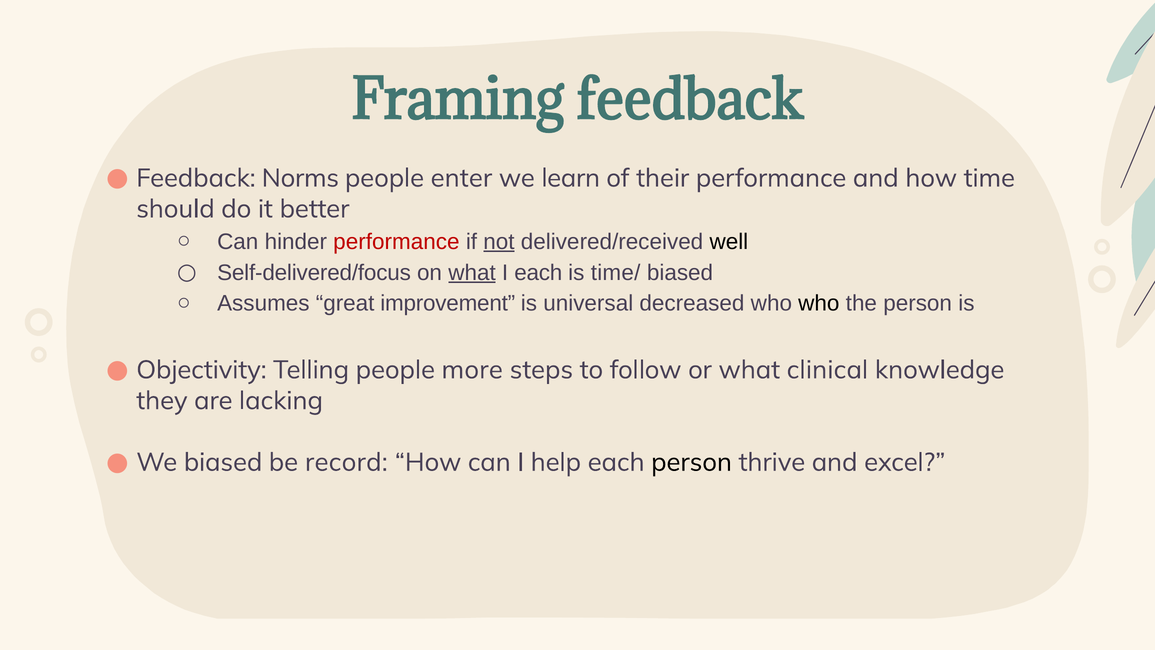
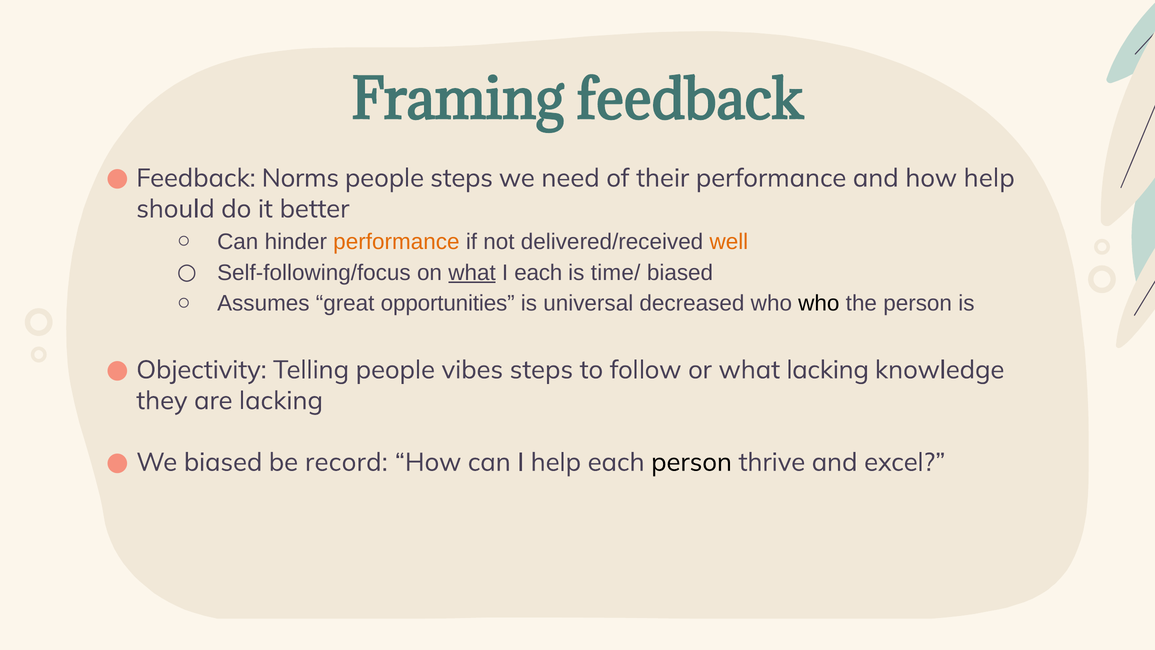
people enter: enter -> steps (462, 178)
learn: learn -> need (571, 178)
how time: time -> help (989, 178)
performance colour: red -> orange (396, 242)
not underline: present -> none (499, 242)
well colour: black -> orange (729, 242)
Self-delivered/focus: Self-delivered/focus -> Self-following/focus (314, 272)
improvement: improvement -> opportunities (448, 303)
more: more -> vibes (472, 370)
what clinical: clinical -> lacking (828, 370)
